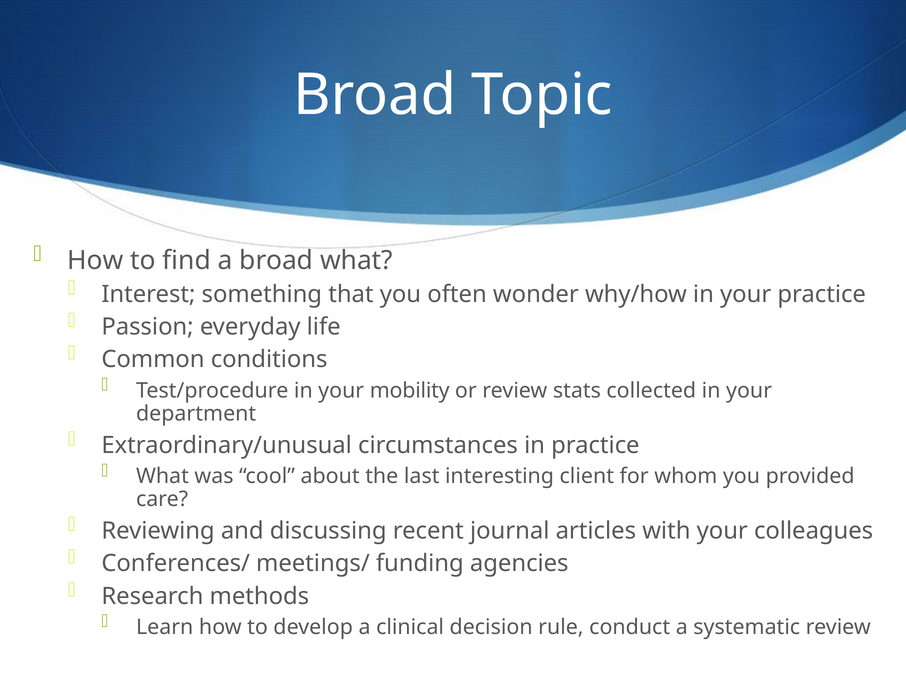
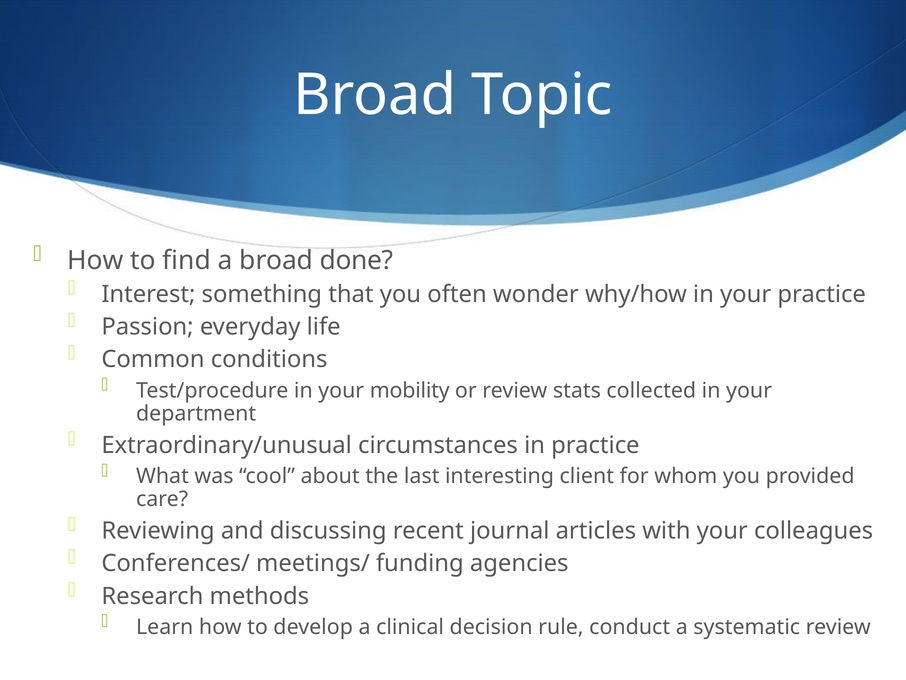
broad what: what -> done (356, 260)
